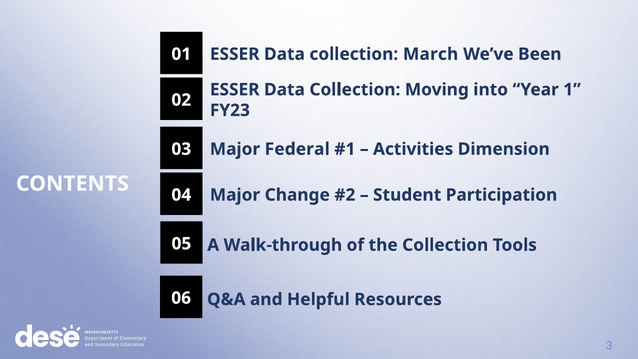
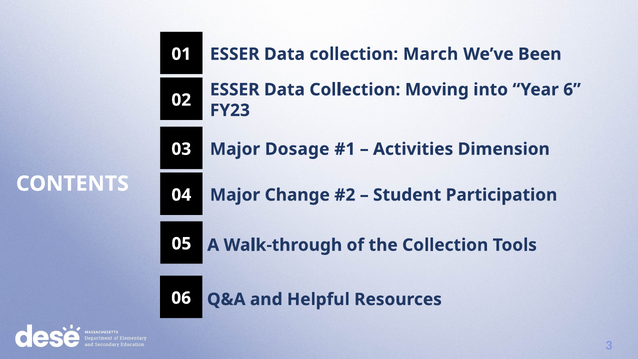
1: 1 -> 6 (572, 90)
Federal: Federal -> Dosage (297, 149)
